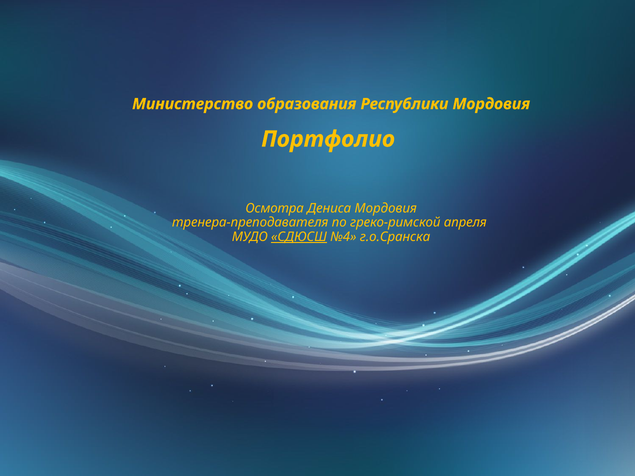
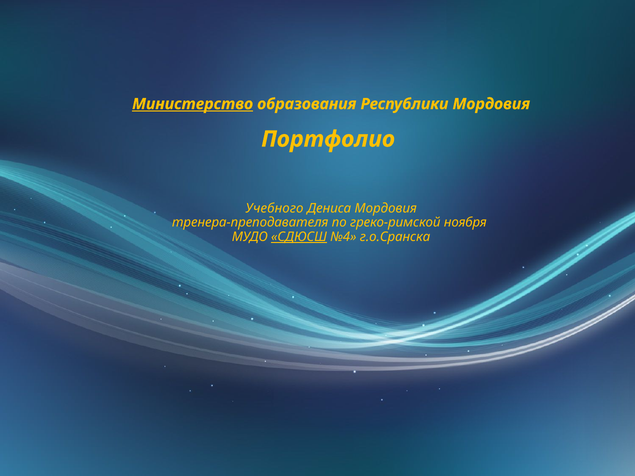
Министерство underline: none -> present (193, 104)
Осмотра: Осмотра -> Учебного (275, 208)
апреля: апреля -> ноября (465, 223)
